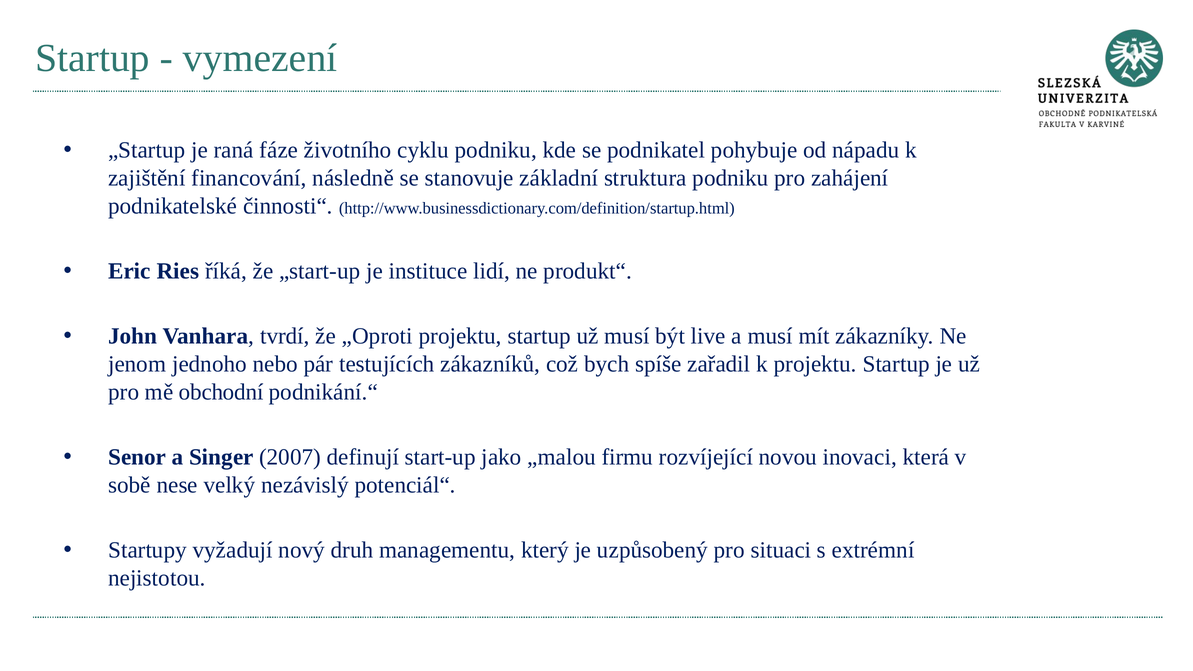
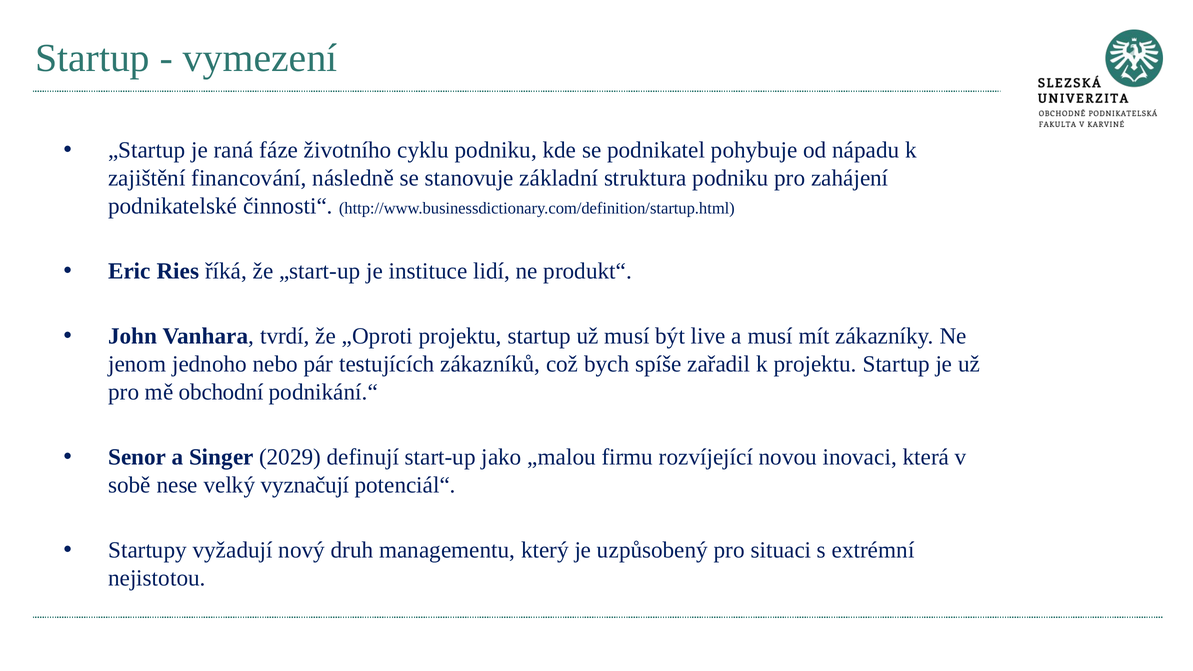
2007: 2007 -> 2029 (290, 457)
nezávislý: nezávislý -> vyznačují (305, 485)
